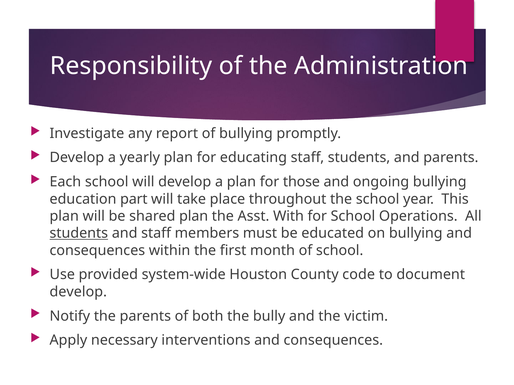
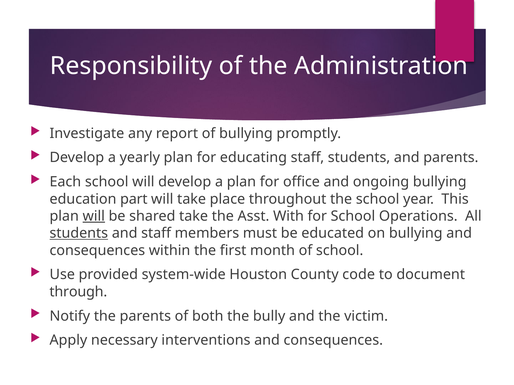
those: those -> office (301, 182)
will underline: none -> present (94, 216)
shared plan: plan -> take (194, 216)
develop: develop -> through (78, 292)
